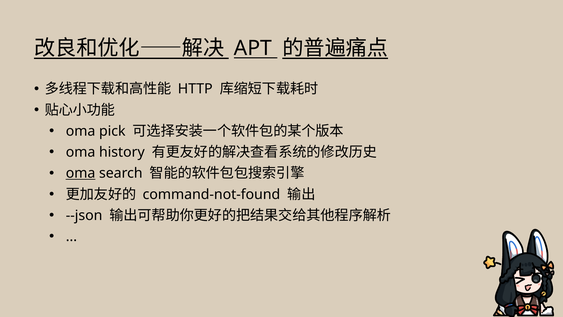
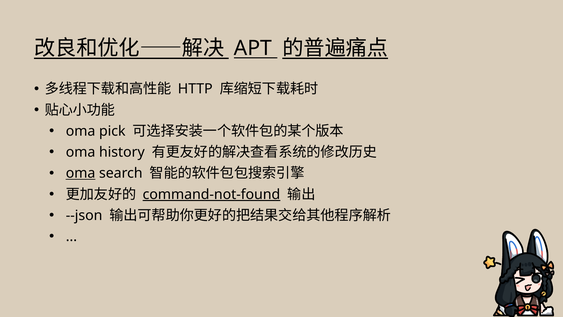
command-not-found underline: none -> present (211, 194)
